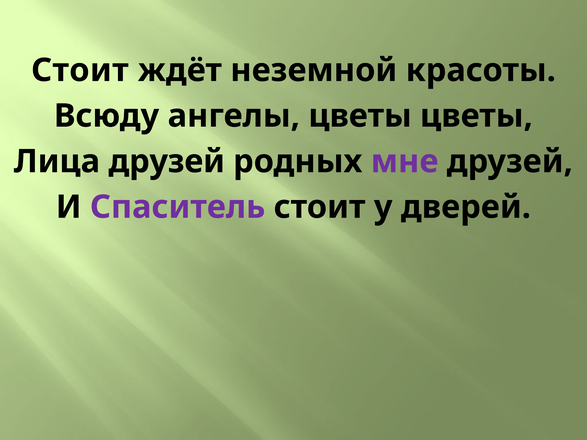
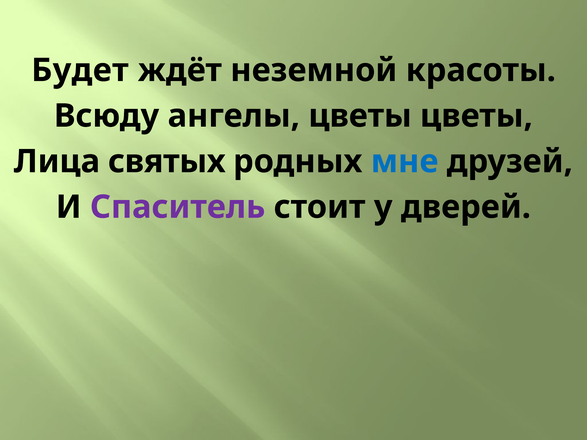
Стоит: Стоит -> Будет (80, 70)
Лица друзей: друзей -> святых (167, 162)
мне colour: purple -> blue (405, 162)
